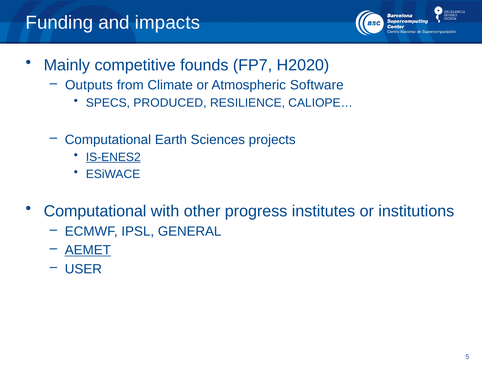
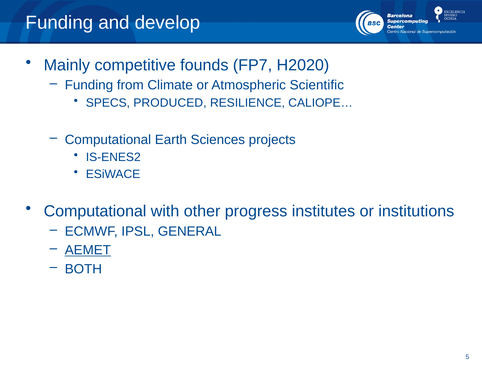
impacts: impacts -> develop (168, 23)
Outputs: Outputs -> Funding (89, 85)
Software: Software -> Scientific (317, 85)
IS-ENES2 underline: present -> none (113, 157)
USER: USER -> BOTH (83, 269)
